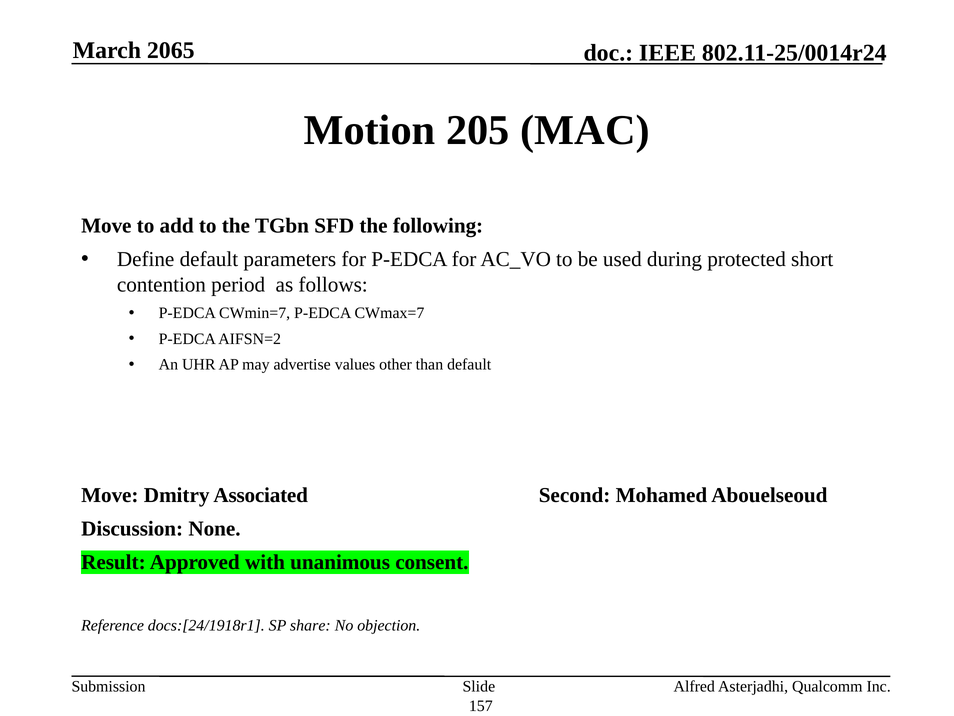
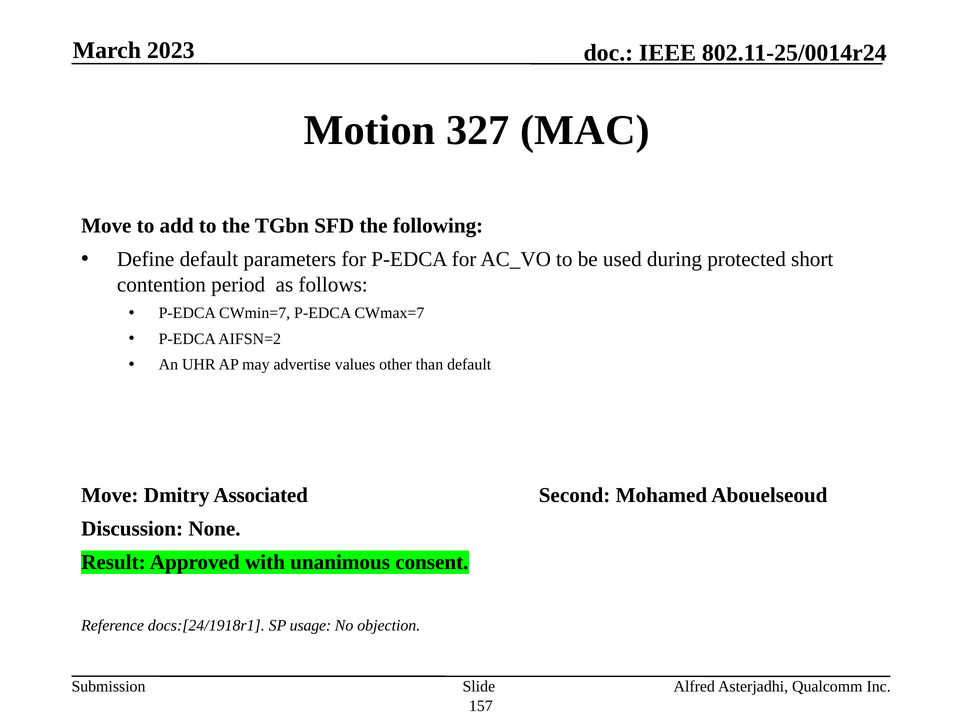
2065: 2065 -> 2023 (171, 51)
205: 205 -> 327 (478, 130)
share: share -> usage (310, 625)
